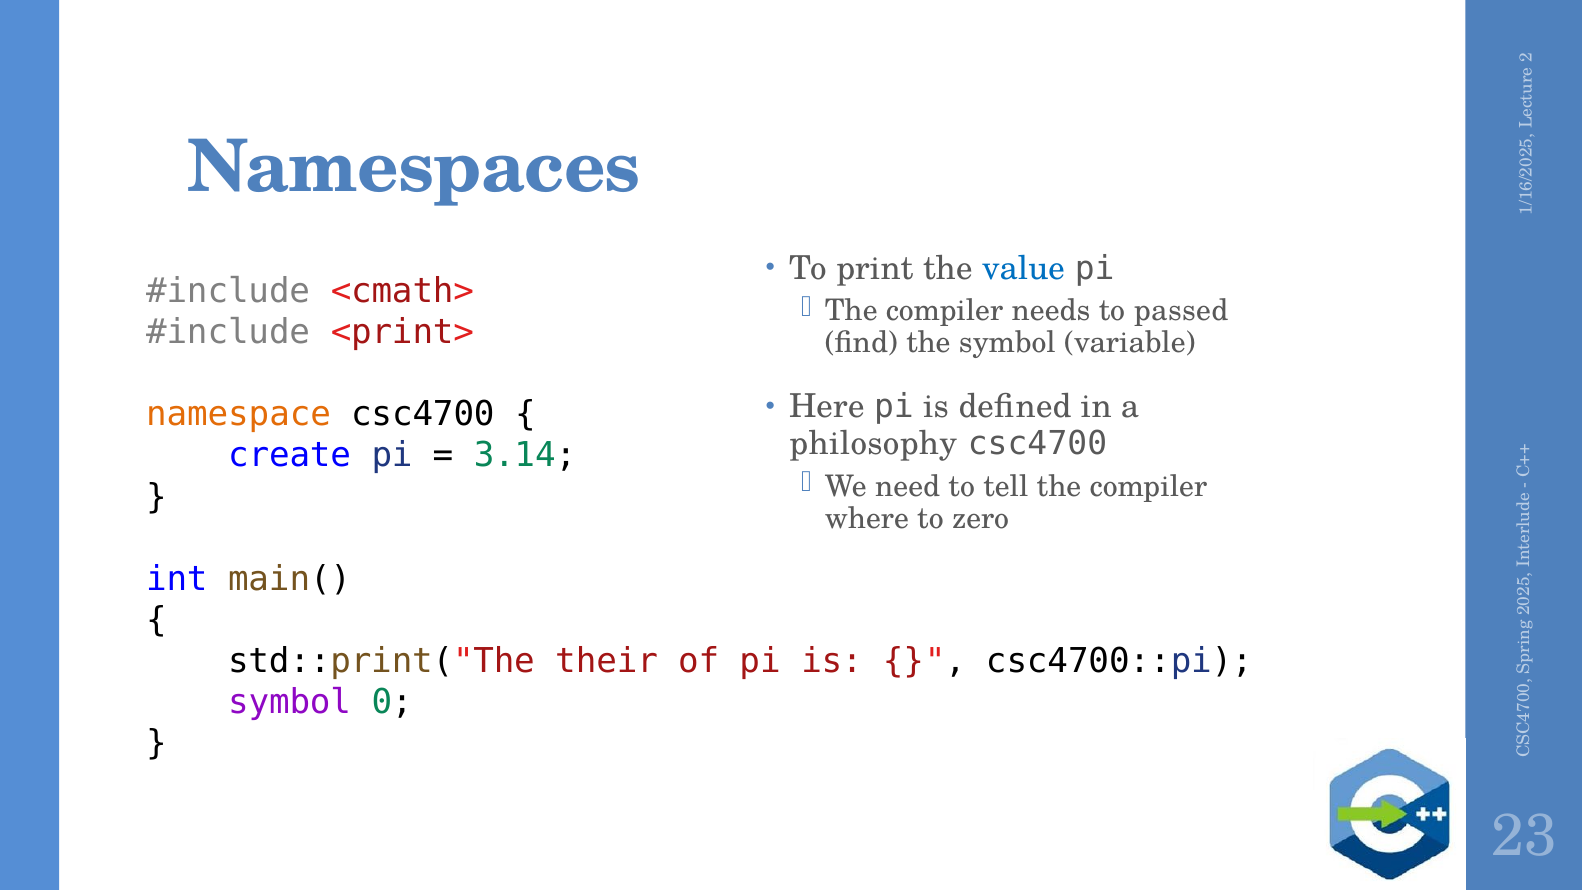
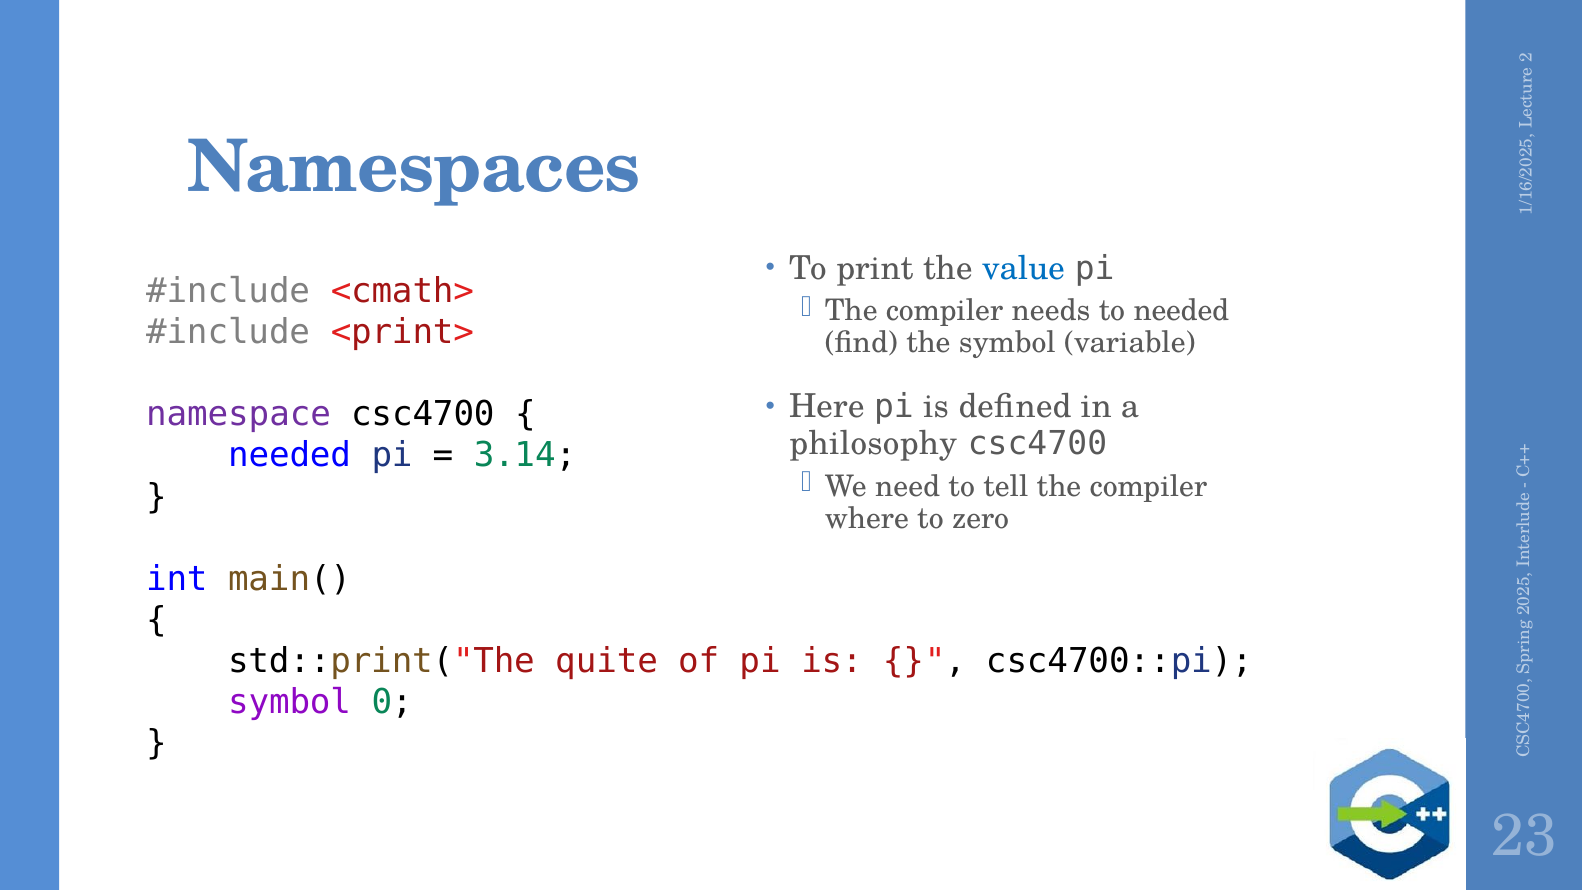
to passed: passed -> needed (1181, 311)
namespace colour: orange -> purple (239, 414)
create: create -> needed (290, 456)
their: their -> quite (607, 661)
